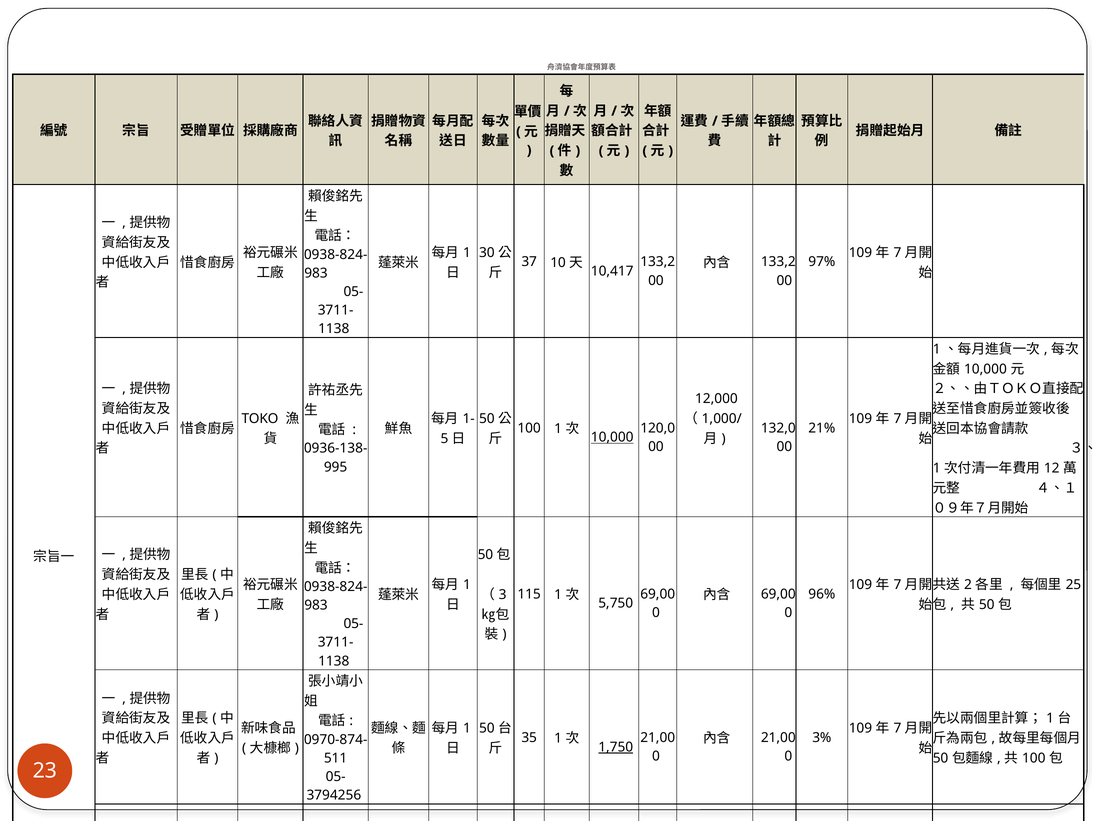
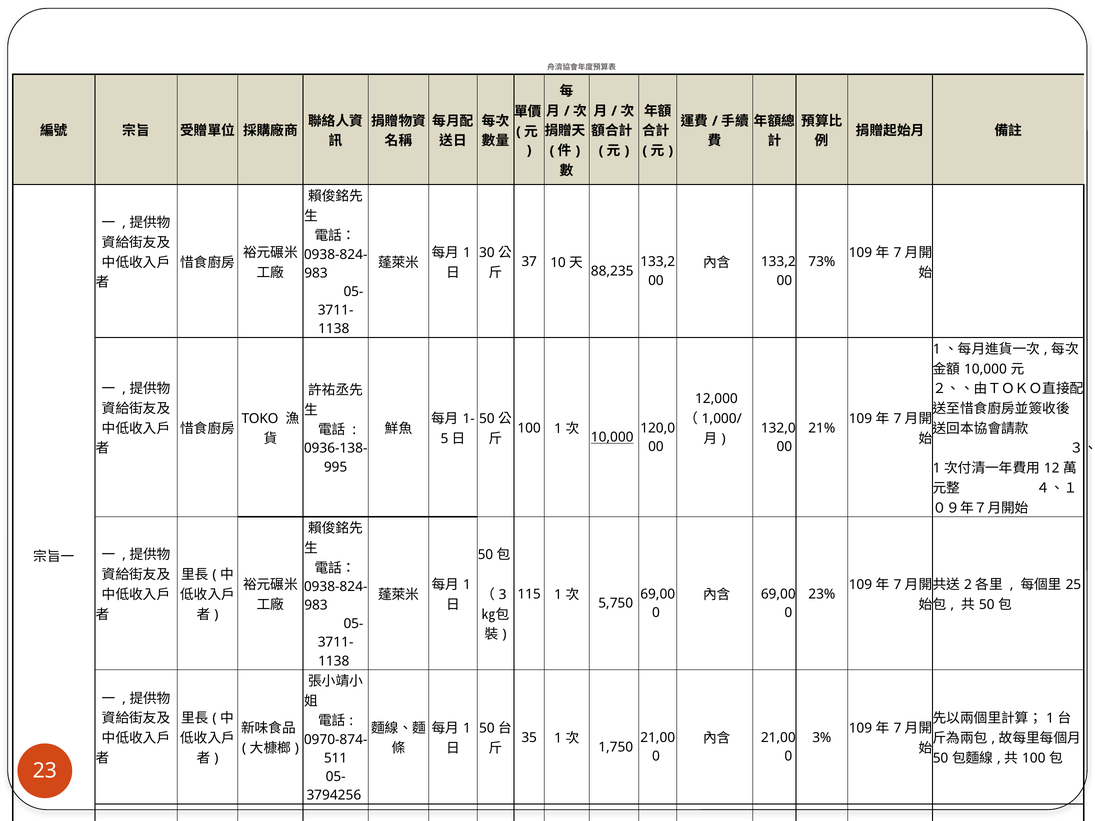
97%: 97% -> 73% (822, 262)
10,417: 10,417 -> 88,235 (612, 271)
96%: 96% -> 23% (822, 594)
1,750 underline: present -> none (616, 747)
